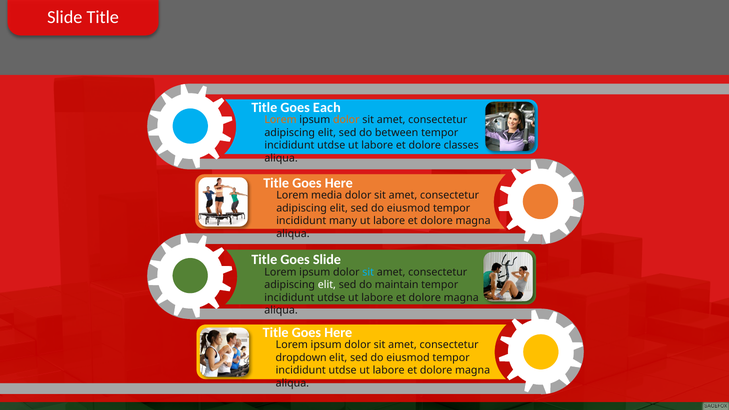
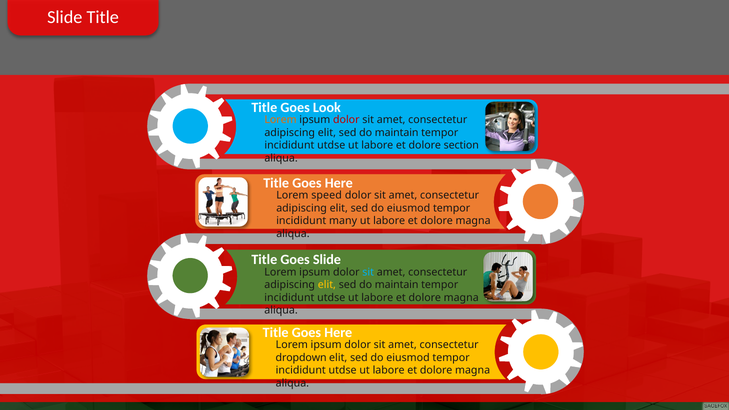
Each: Each -> Look (327, 108)
dolor colour: orange -> red (346, 120)
between: between -> maintain (397, 133)
classes: classes -> section (461, 145)
media: media -> speed (327, 195)
elit colour: white -> yellow (327, 285)
